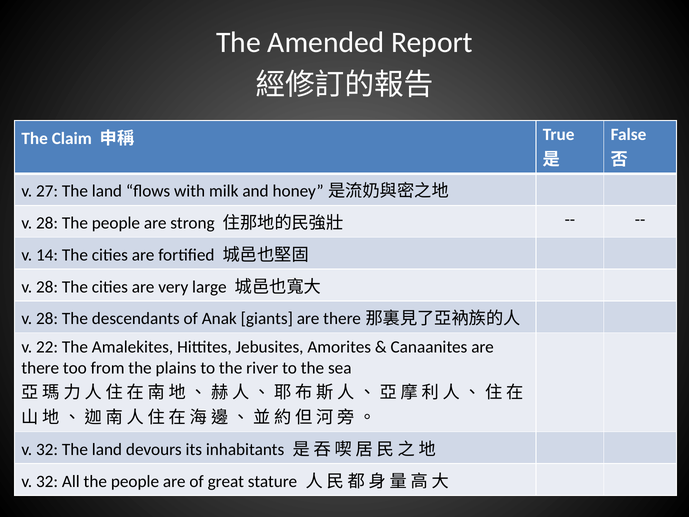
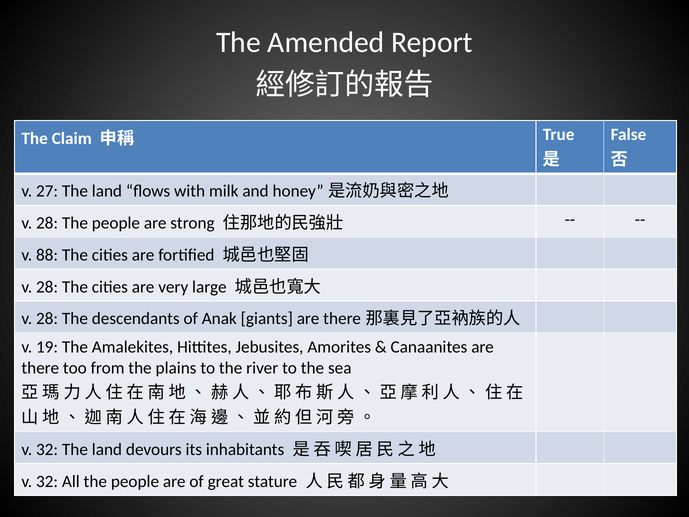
14: 14 -> 88 (47, 255)
22: 22 -> 19 (47, 347)
